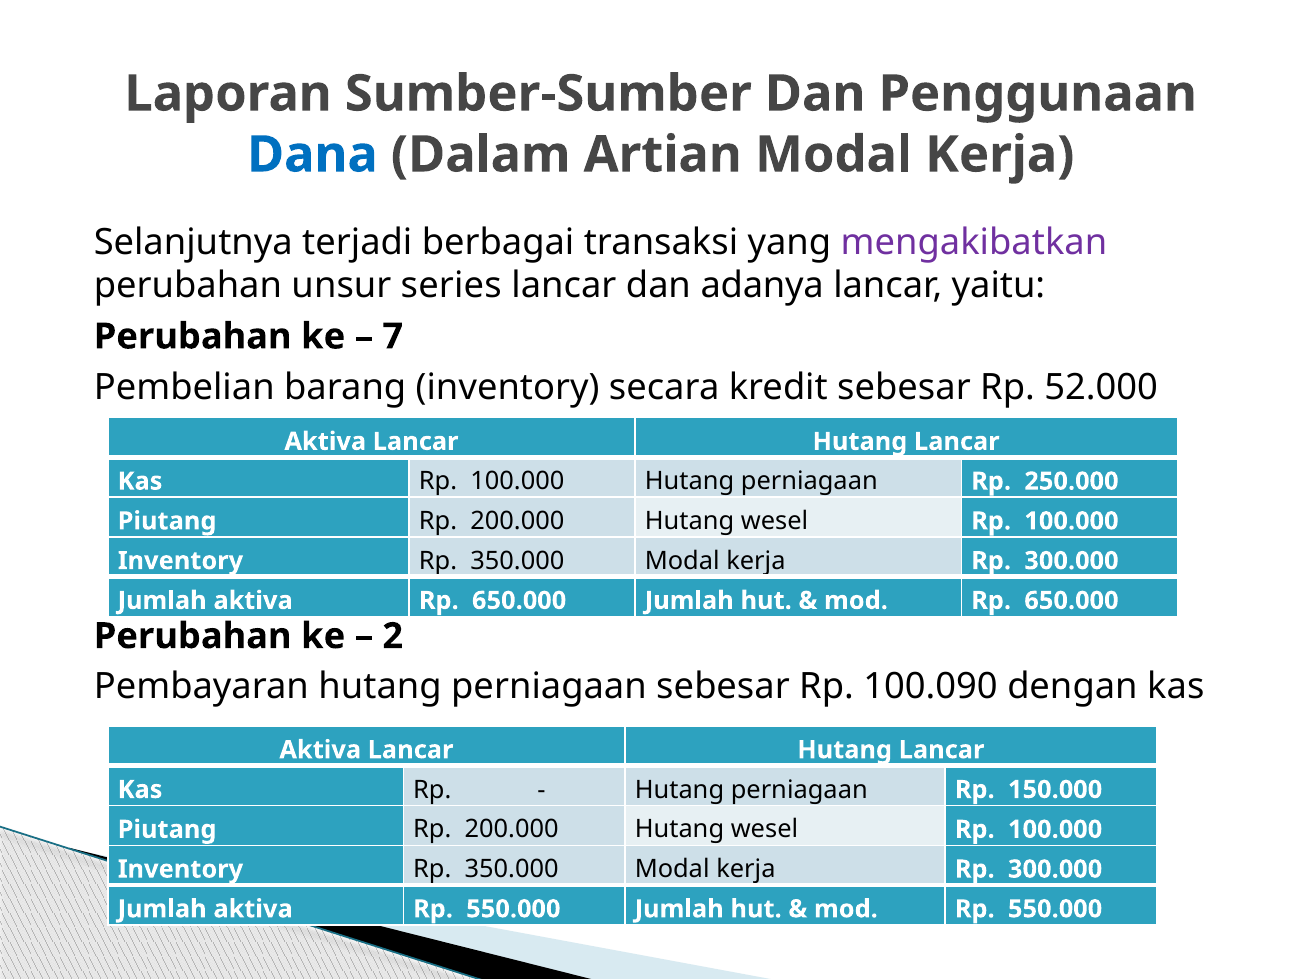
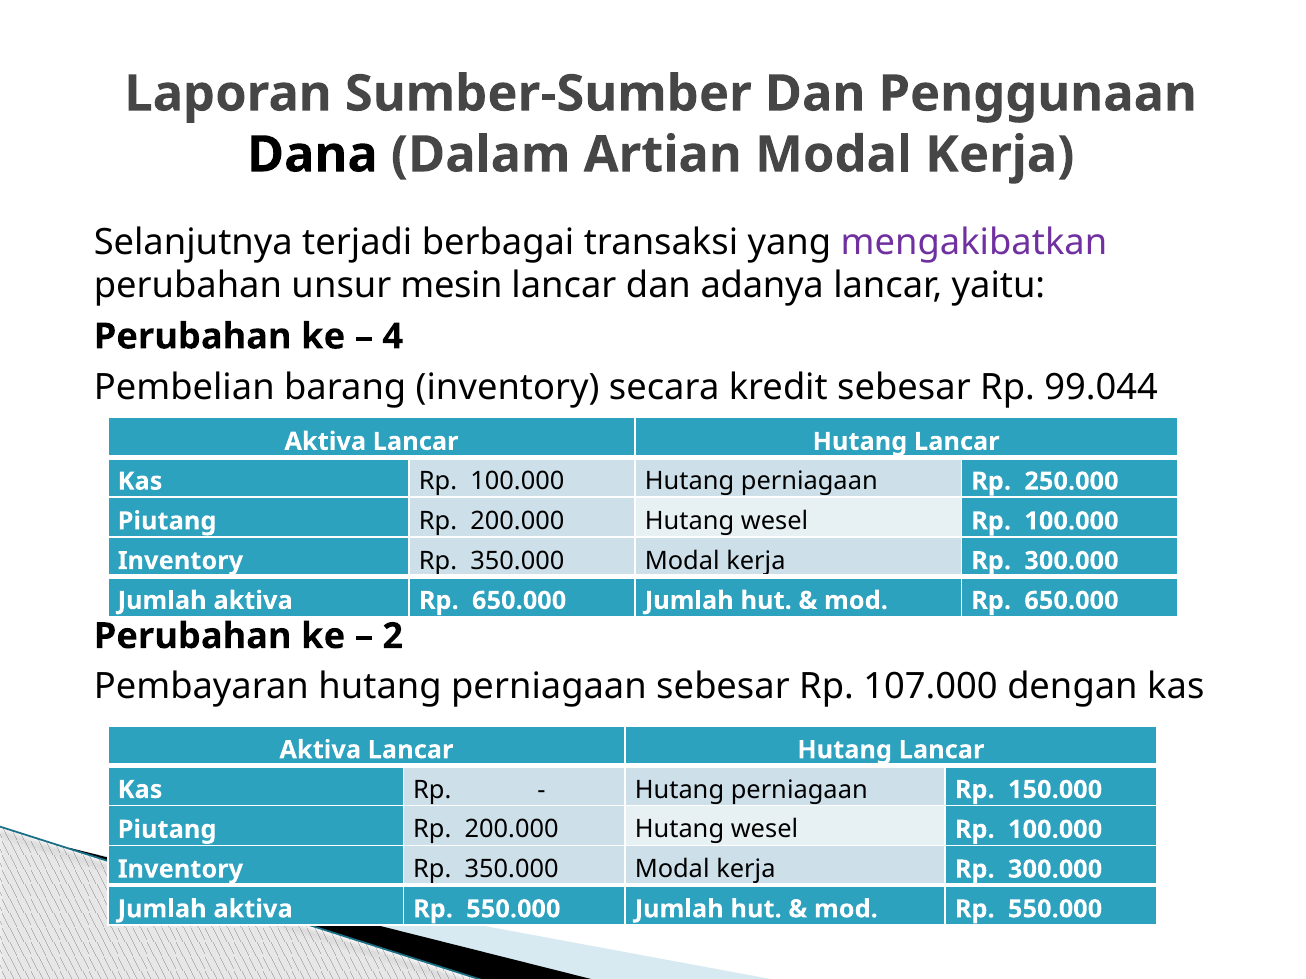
Dana colour: blue -> black (312, 155)
series: series -> mesin (452, 286)
7: 7 -> 4 (393, 337)
52.000: 52.000 -> 99.044 (1101, 387)
100.090: 100.090 -> 107.000 (931, 687)
